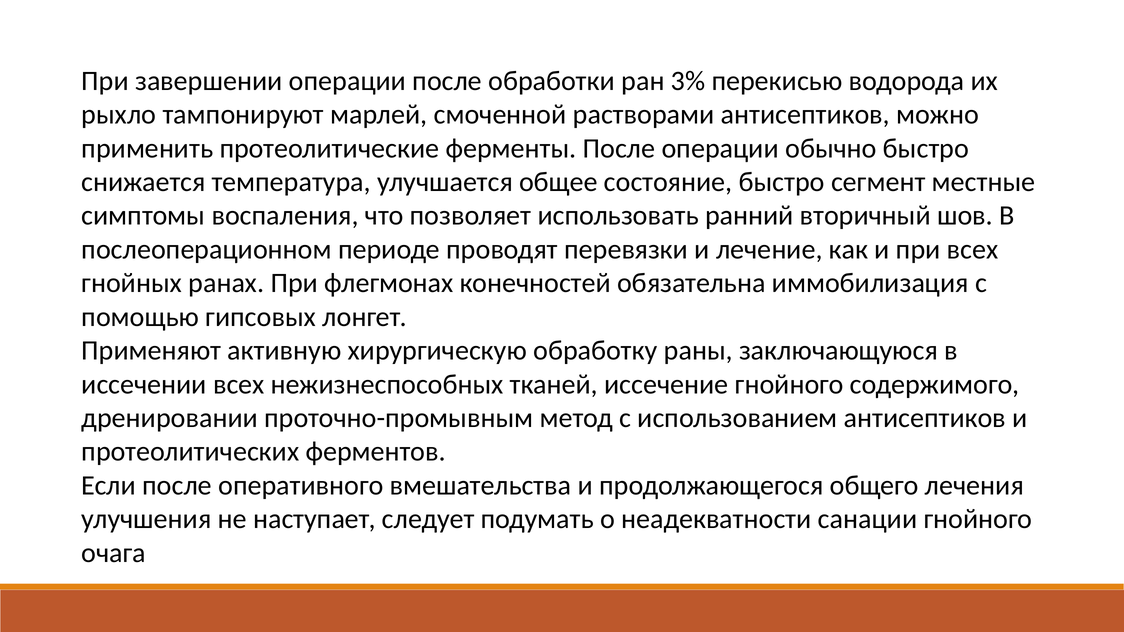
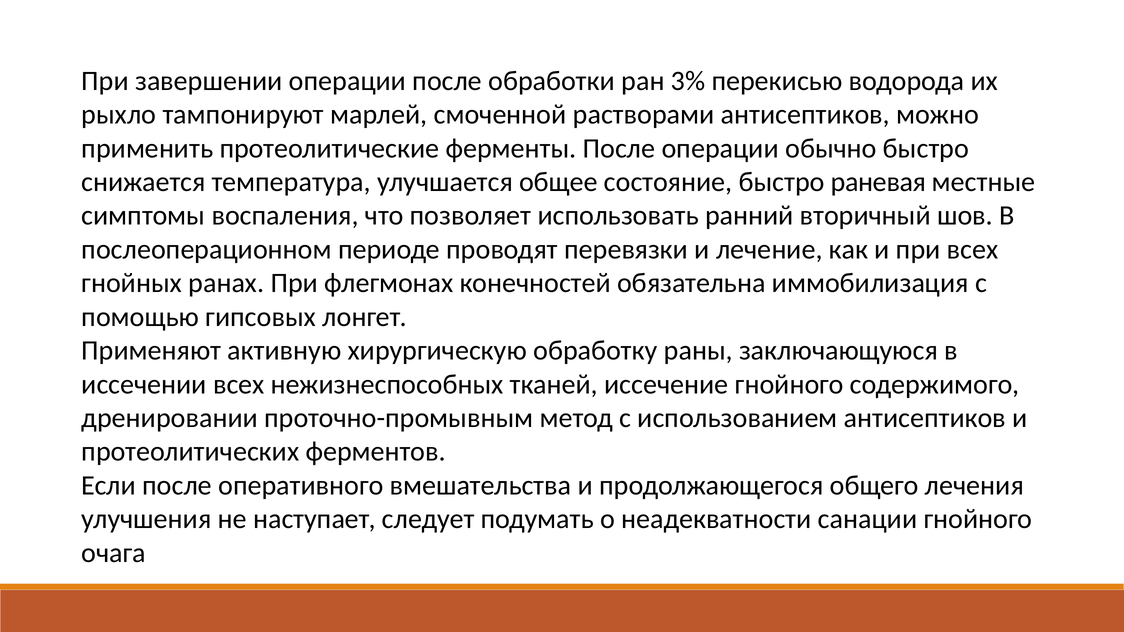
сегмент: сегмент -> раневая (878, 182)
